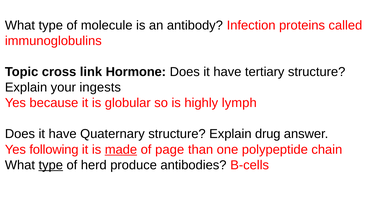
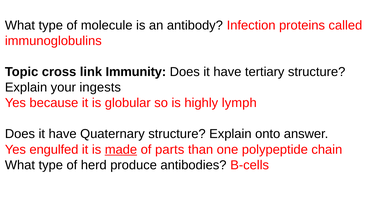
Hormone: Hormone -> Immunity (136, 72)
drug: drug -> onto (268, 134)
following: following -> engulfed (54, 149)
page: page -> parts (170, 149)
type underline: present -> none (51, 165)
